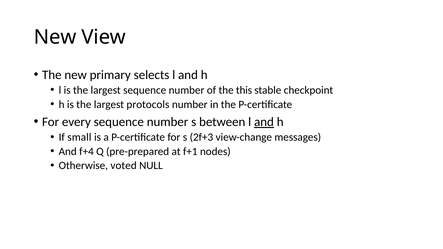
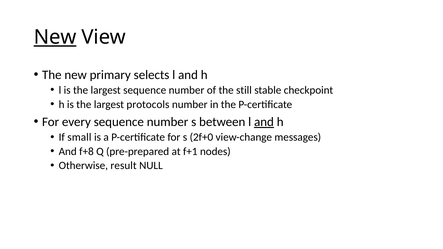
New underline: none -> present (55, 37)
this: this -> still (244, 90)
2f+3: 2f+3 -> 2f+0 (201, 137)
f+4: f+4 -> f+8 (86, 152)
voted: voted -> result (124, 166)
